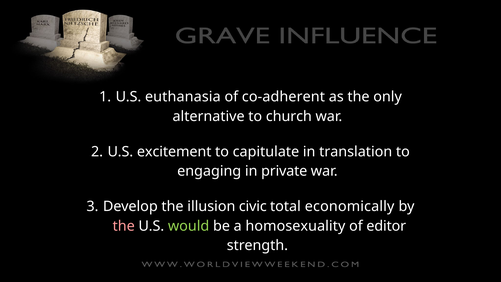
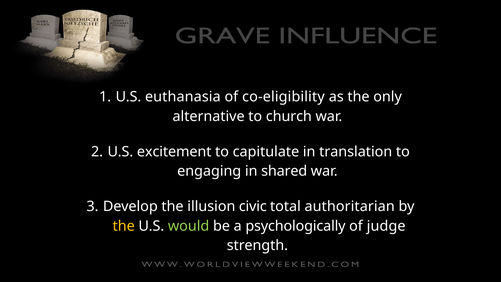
co-adherent: co-adherent -> co-eligibility (283, 97)
private: private -> shared (284, 171)
economically: economically -> authoritarian (350, 206)
the colour: pink -> yellow (124, 226)
homosexuality: homosexuality -> psychologically (295, 226)
editor: editor -> judge (386, 226)
